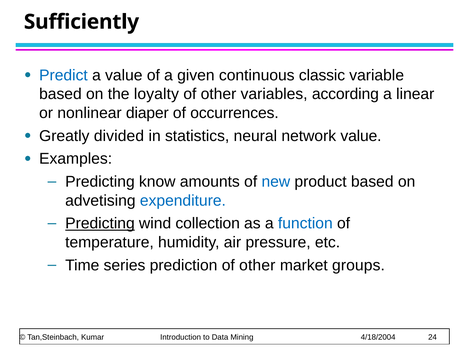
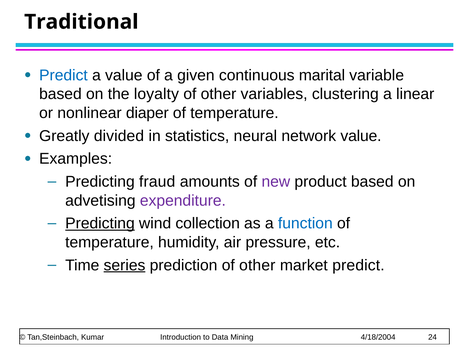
Sufficiently: Sufficiently -> Traditional (81, 22)
classic: classic -> marital (322, 75)
according: according -> clustering (345, 94)
occurrences: occurrences -> temperature (234, 113)
know: know -> fraud (157, 182)
new colour: blue -> purple (276, 182)
expenditure colour: blue -> purple (183, 200)
series underline: none -> present (125, 265)
market groups: groups -> predict (358, 265)
